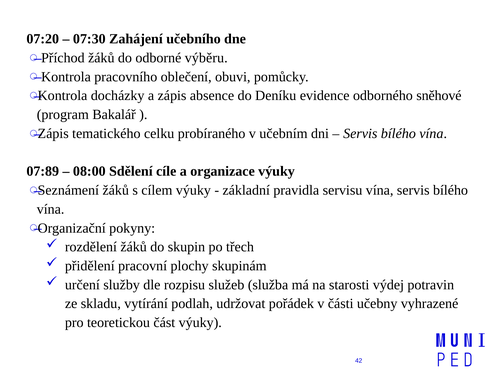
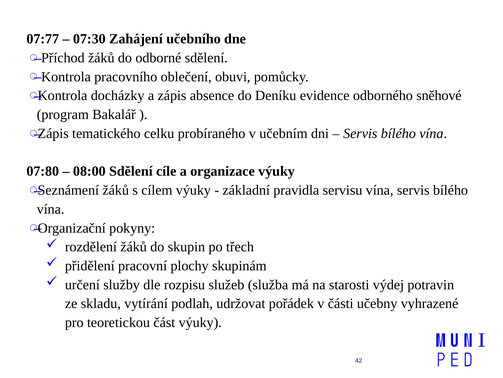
07:20: 07:20 -> 07:77 (43, 39)
odborné výběru: výběru -> sdělení (206, 58)
07:89: 07:89 -> 07:80 (43, 171)
